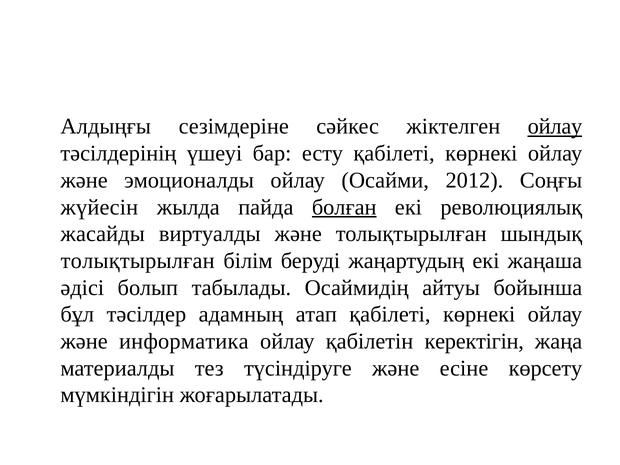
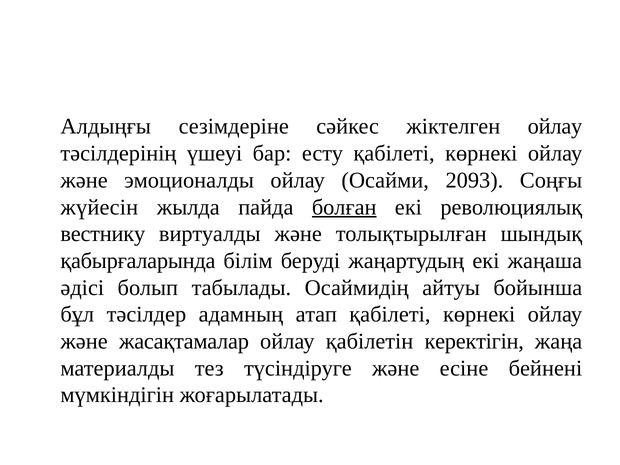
ойлау underline: present -> none (555, 127)
2012: 2012 -> 2093 (474, 180)
жасайды: жасайды -> вестнику (103, 234)
толықтырылған: толықтырылған -> қабырғаларында (138, 261)
информатика: информатика -> жасақтамалар (184, 341)
көрсету: көрсету -> бейнені (545, 368)
